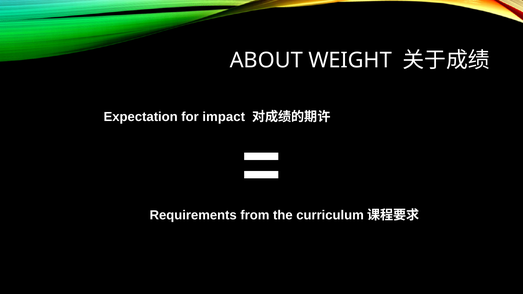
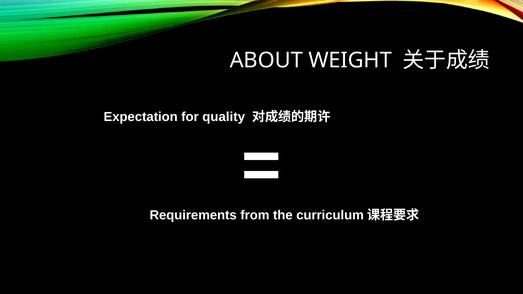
impact: impact -> quality (224, 117)
